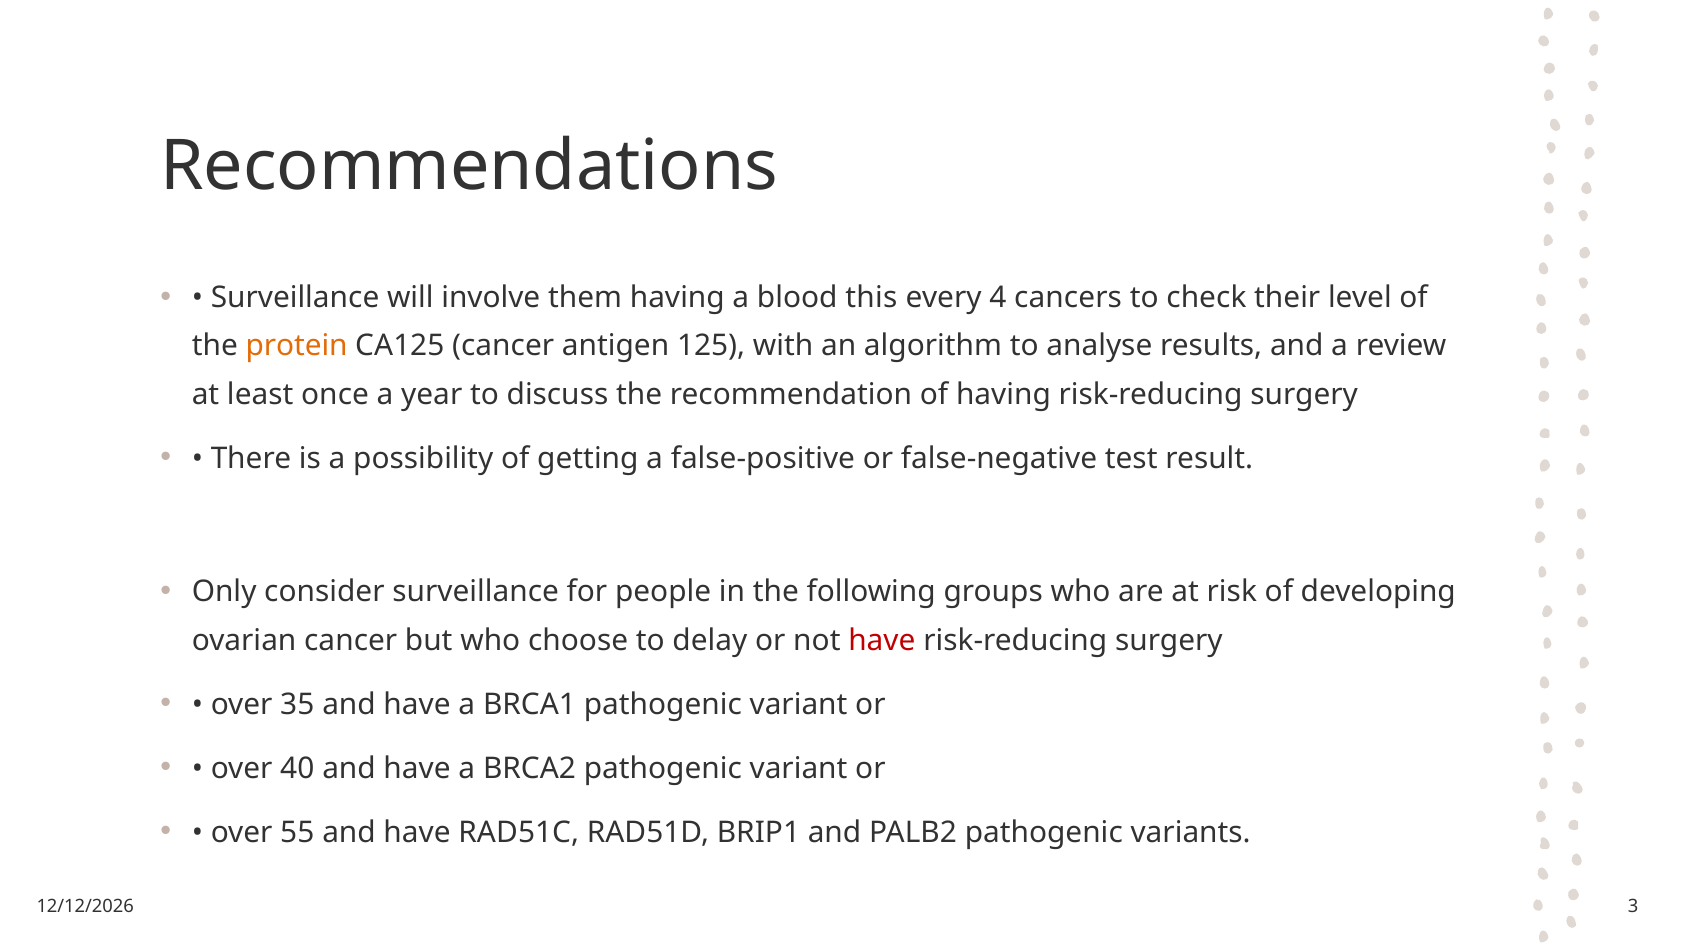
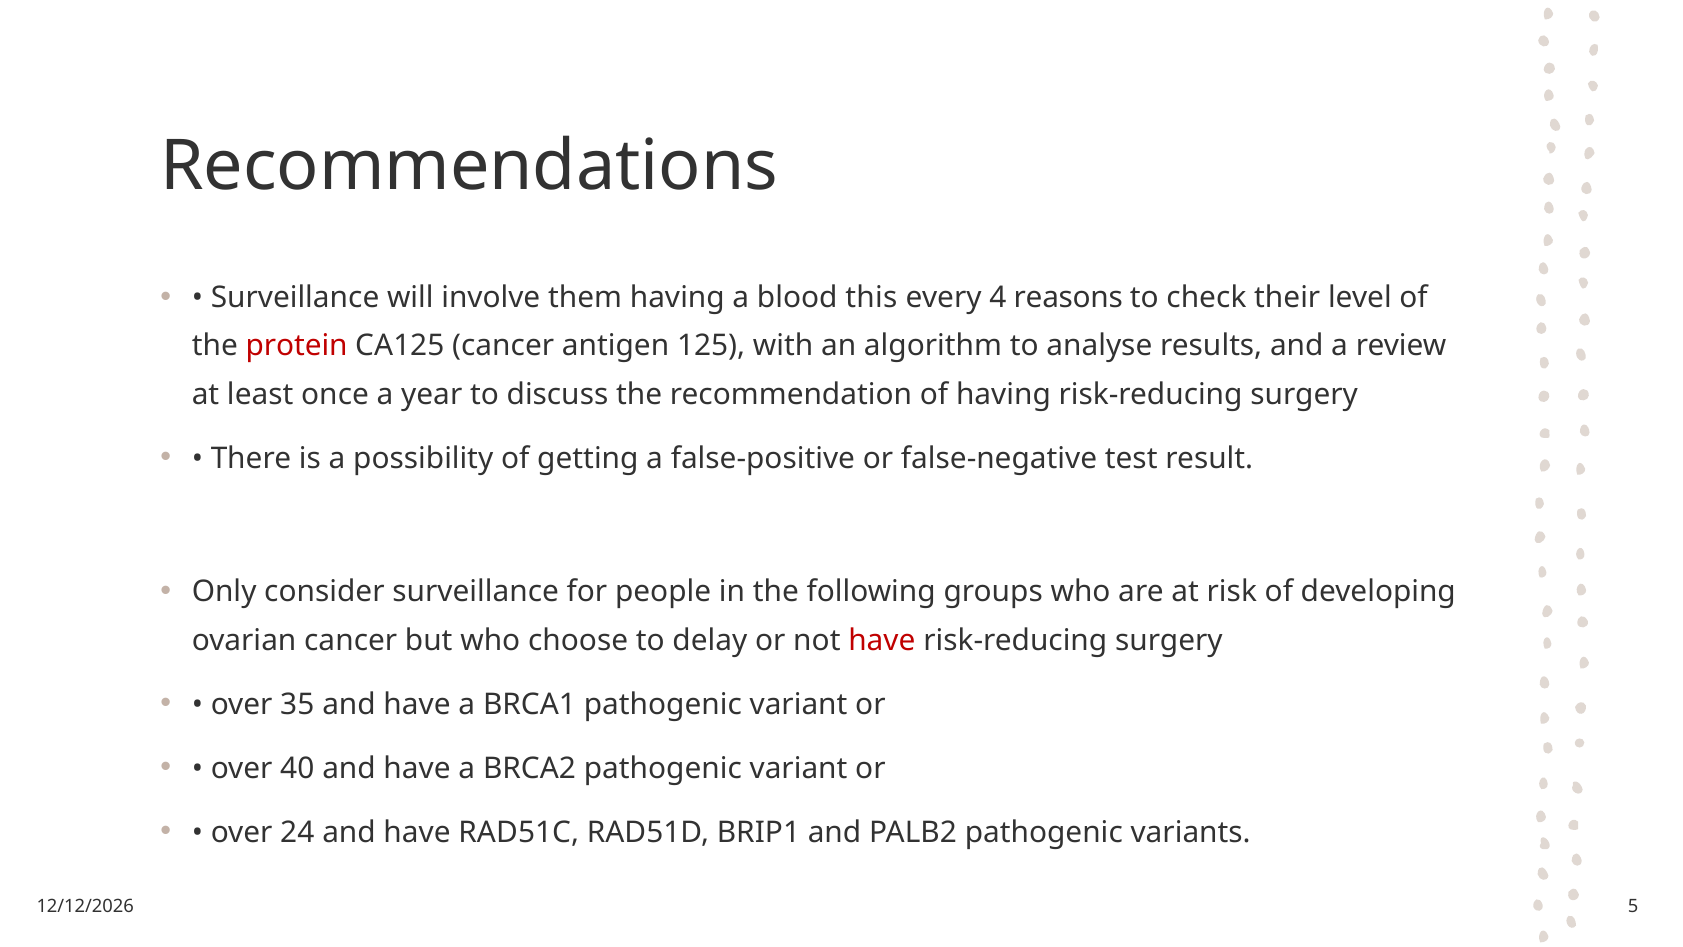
cancers: cancers -> reasons (1068, 298)
protein colour: orange -> red (297, 346)
55: 55 -> 24 (297, 832)
3: 3 -> 5 (1633, 906)
